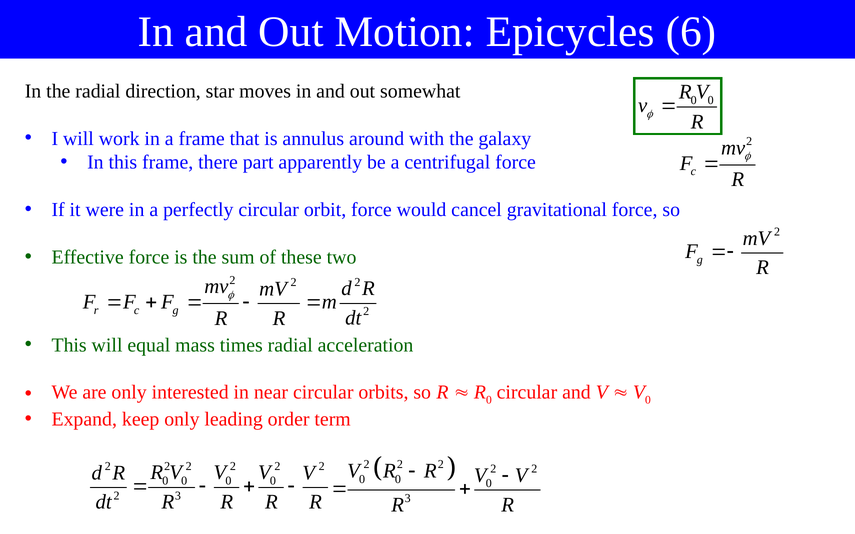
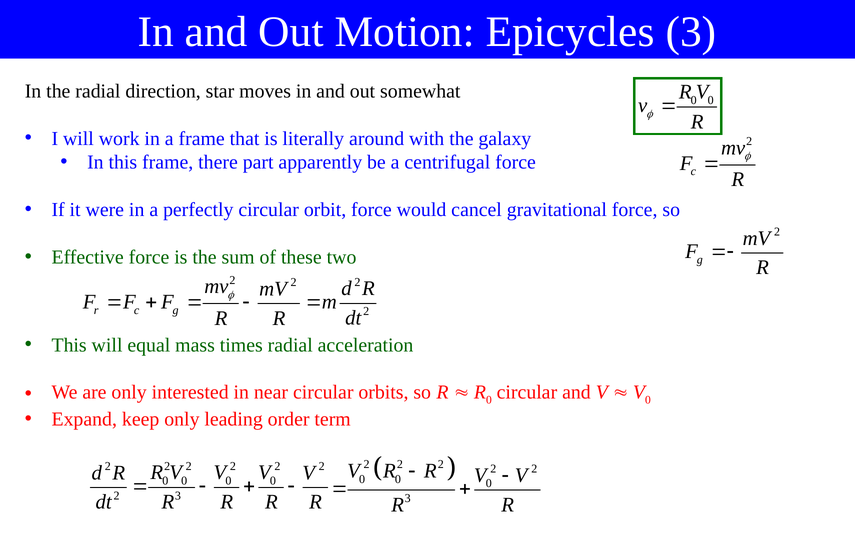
Epicycles 6: 6 -> 3 (691, 32)
annulus: annulus -> literally (313, 139)
